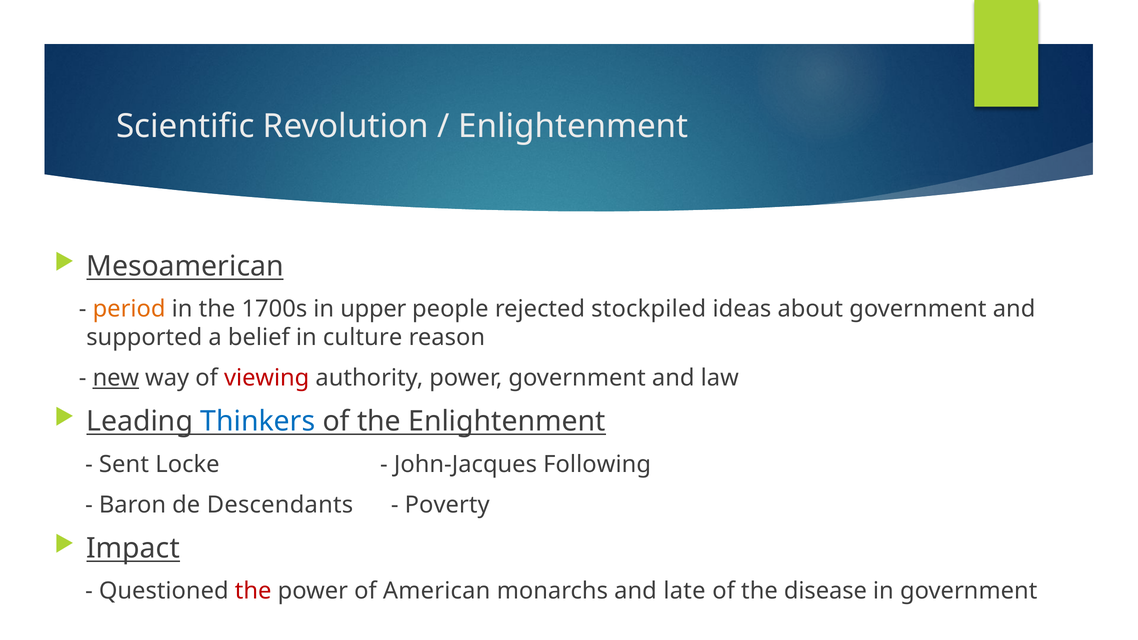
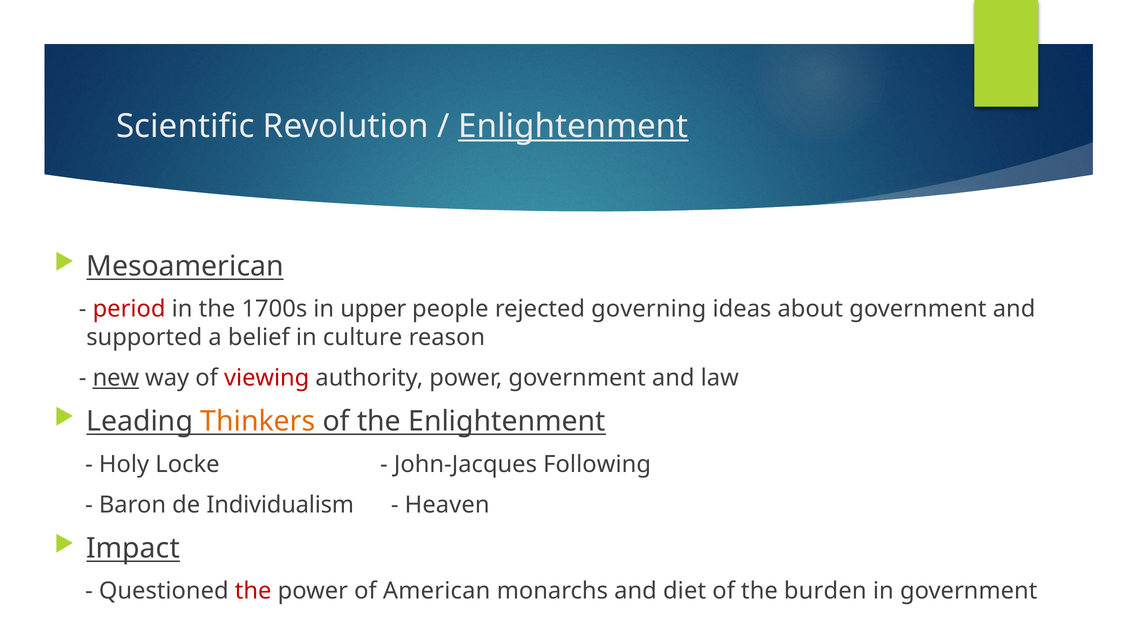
Enlightenment underline: none -> present (573, 126)
period colour: orange -> red (129, 309)
stockpiled: stockpiled -> governing (649, 309)
Thinkers colour: blue -> orange (258, 422)
Sent: Sent -> Holy (124, 464)
Descendants: Descendants -> Individualism (280, 505)
Poverty: Poverty -> Heaven (447, 505)
late: late -> diet (685, 591)
disease: disease -> burden (825, 591)
